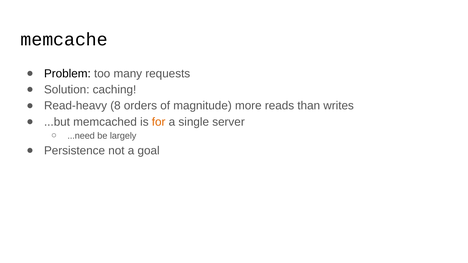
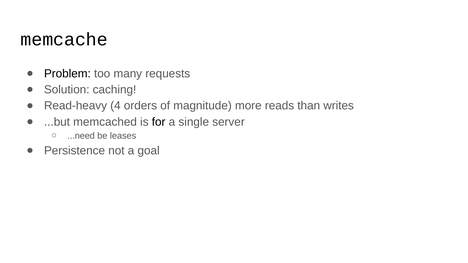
8: 8 -> 4 (115, 106)
for colour: orange -> black (159, 122)
largely: largely -> leases (123, 136)
